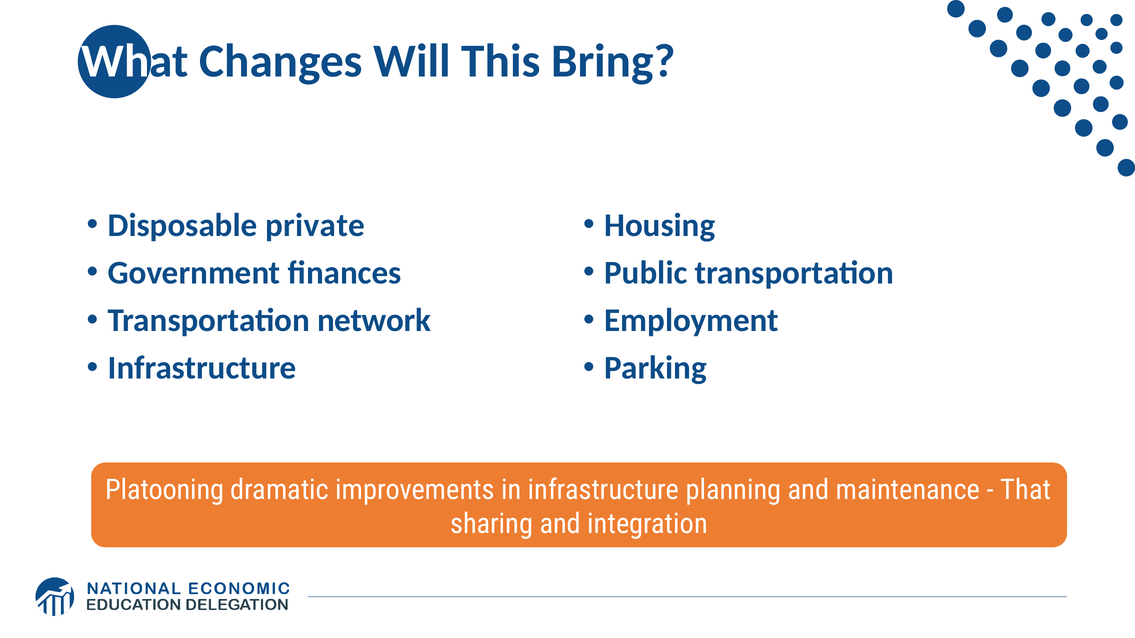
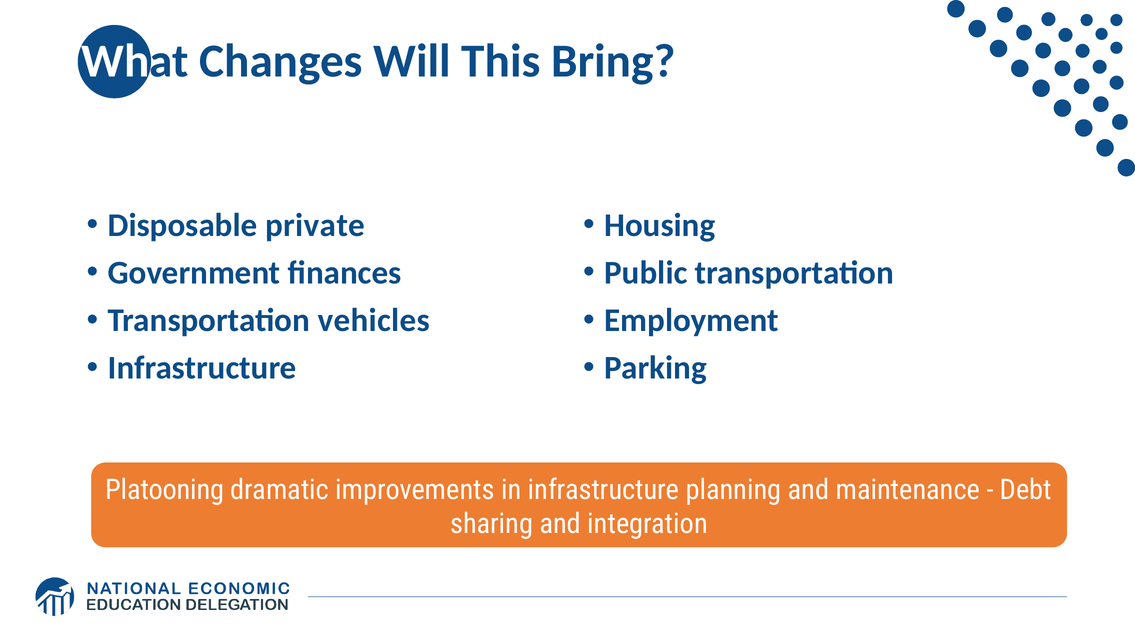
network: network -> vehicles (374, 321)
That: That -> Debt (1026, 490)
